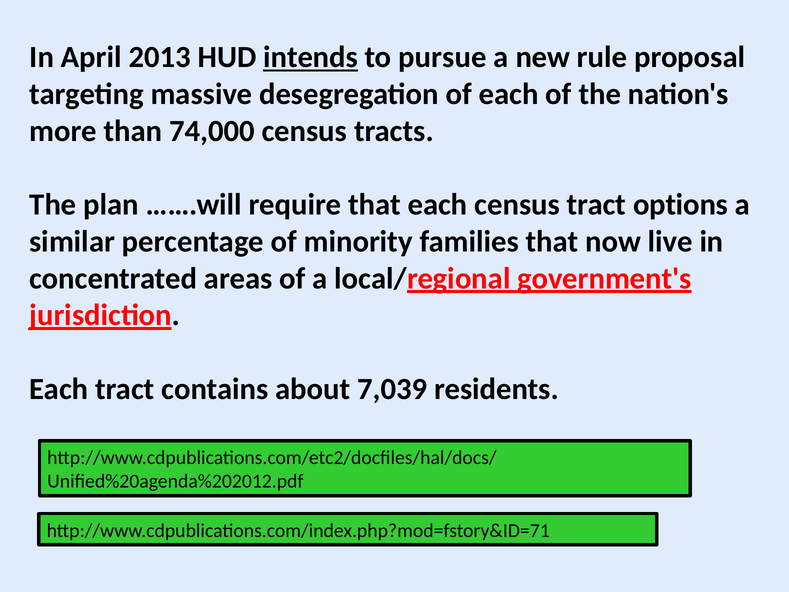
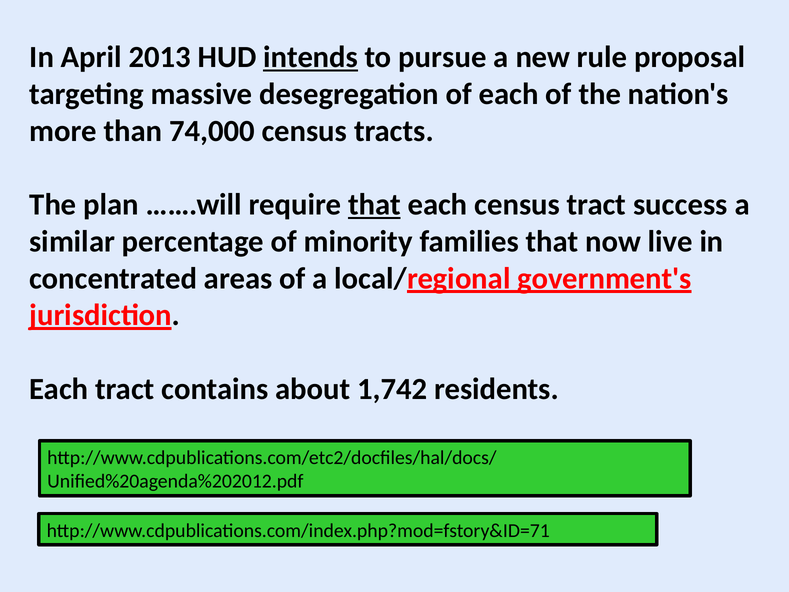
that underline: none -> present (374, 205)
options: options -> success (680, 205)
7,039: 7,039 -> 1,742 (392, 389)
